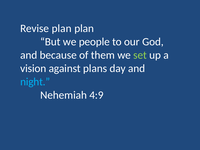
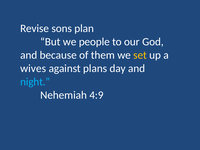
Revise plan: plan -> sons (62, 28)
set colour: light green -> yellow (140, 55)
vision: vision -> wives (33, 68)
